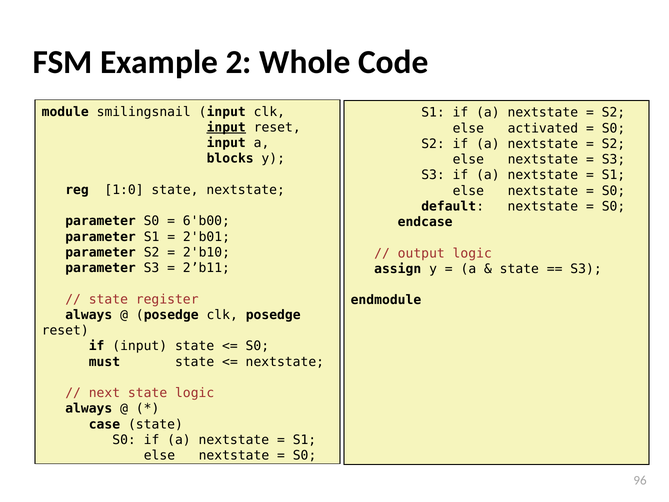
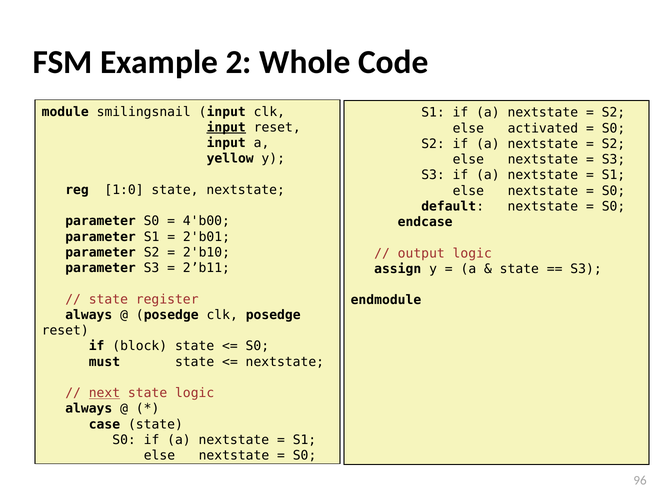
blocks: blocks -> yellow (230, 159)
6'b00: 6'b00 -> 4'b00 (206, 221)
if input: input -> block (140, 346)
next underline: none -> present (104, 393)
